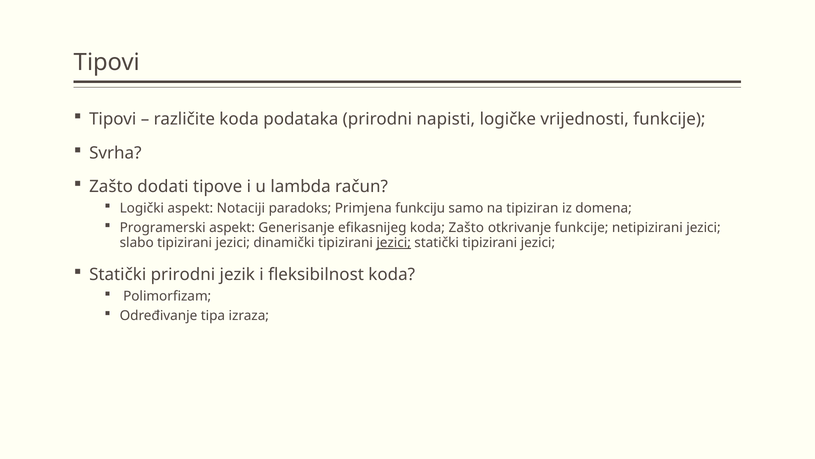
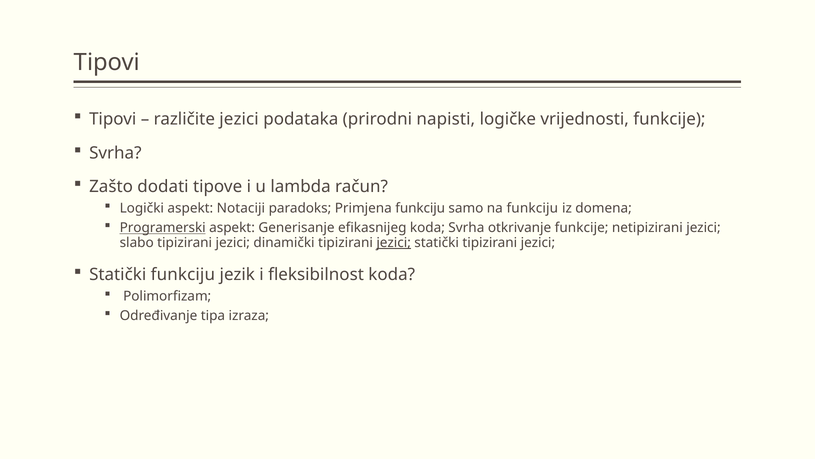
različite koda: koda -> jezici (239, 119)
na tipiziran: tipiziran -> funkciju (532, 208)
Programerski underline: none -> present (163, 228)
koda Zašto: Zašto -> Svrha (466, 228)
Statički prirodni: prirodni -> funkciju (183, 274)
